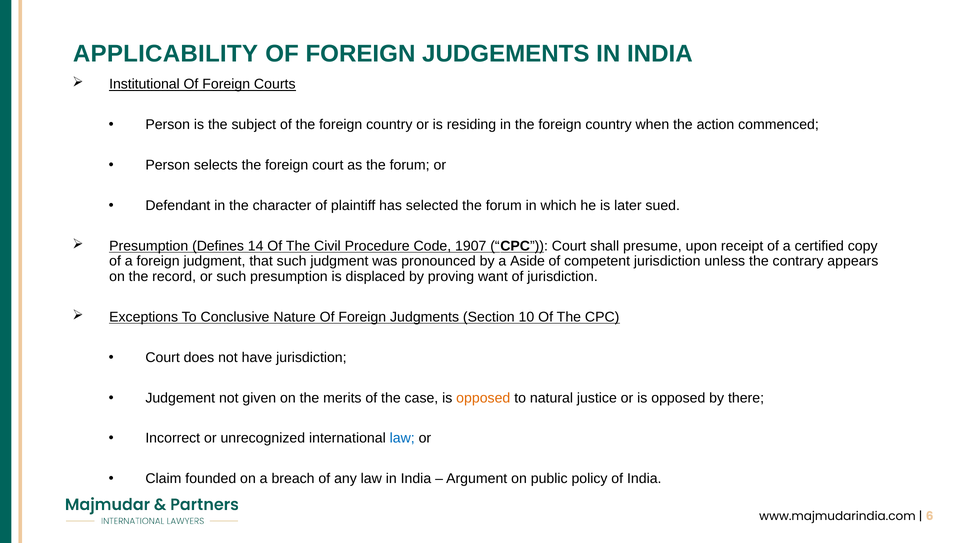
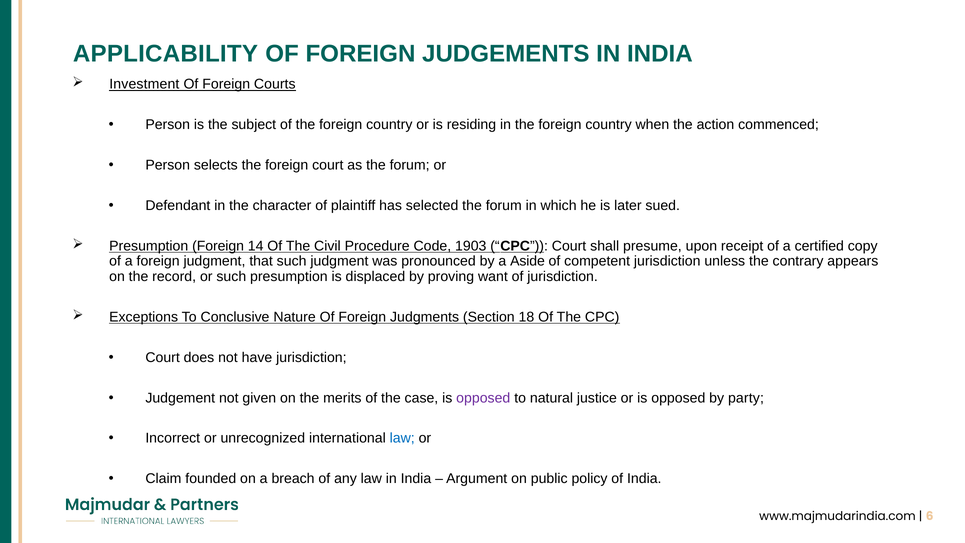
Institutional: Institutional -> Investment (144, 84)
Presumption Defines: Defines -> Foreign (218, 246)
1907: 1907 -> 1903 (471, 246)
10: 10 -> 18 (526, 317)
opposed colour: orange -> purple (483, 398)
there: there -> party (746, 398)
